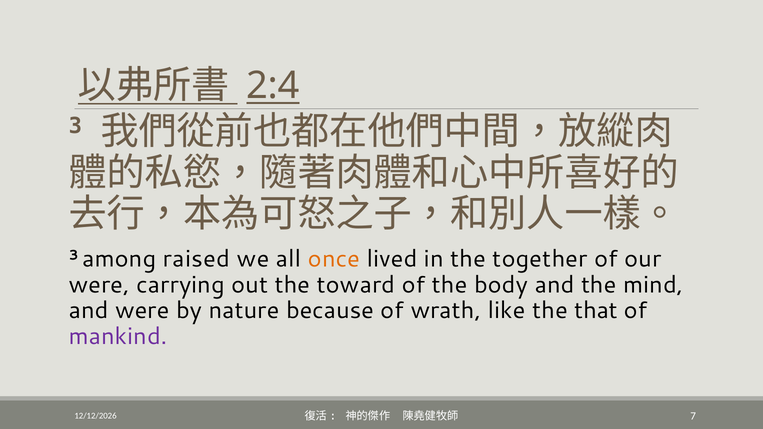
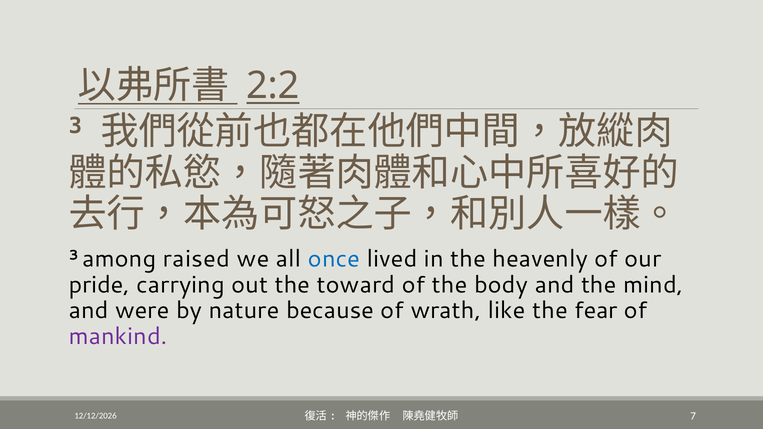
2:4: 2:4 -> 2:2 (273, 85)
once colour: orange -> blue (334, 259)
together: together -> heavenly (540, 259)
were: were -> pride (99, 285)
that: that -> fear (596, 311)
